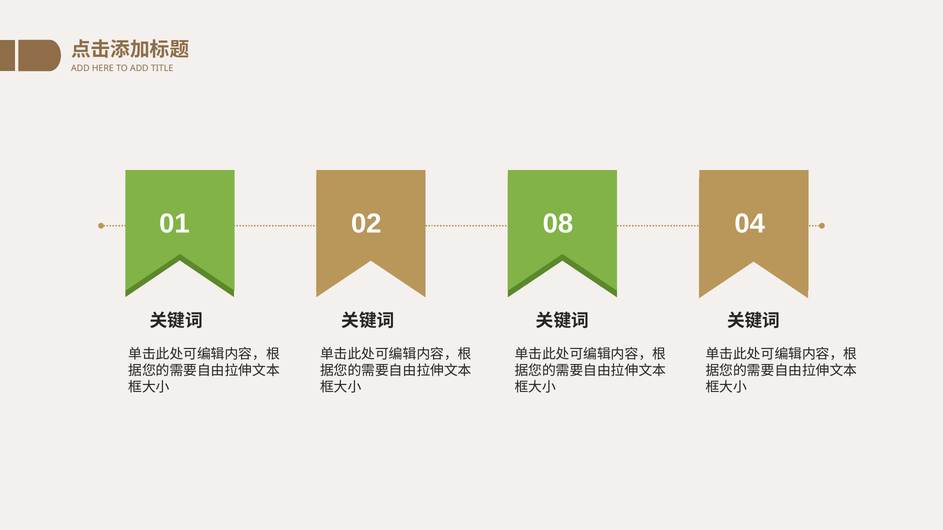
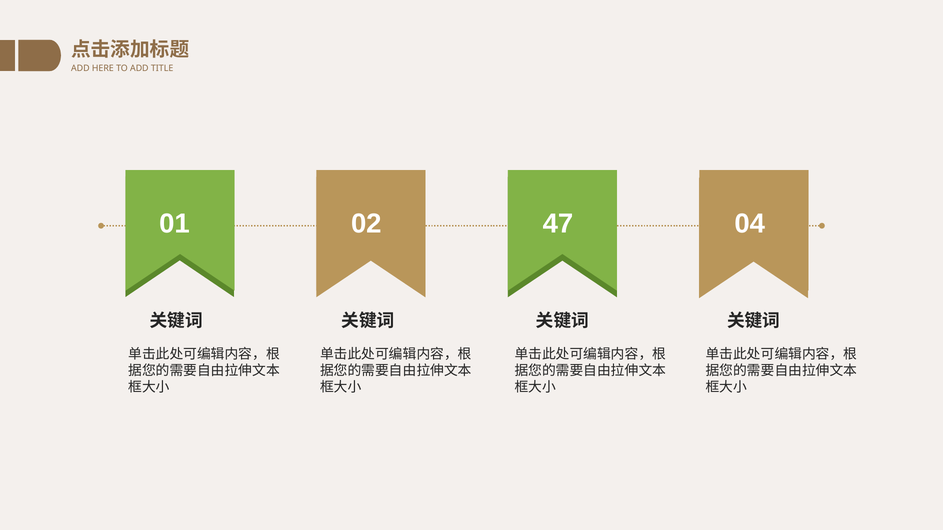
08: 08 -> 47 (558, 224)
